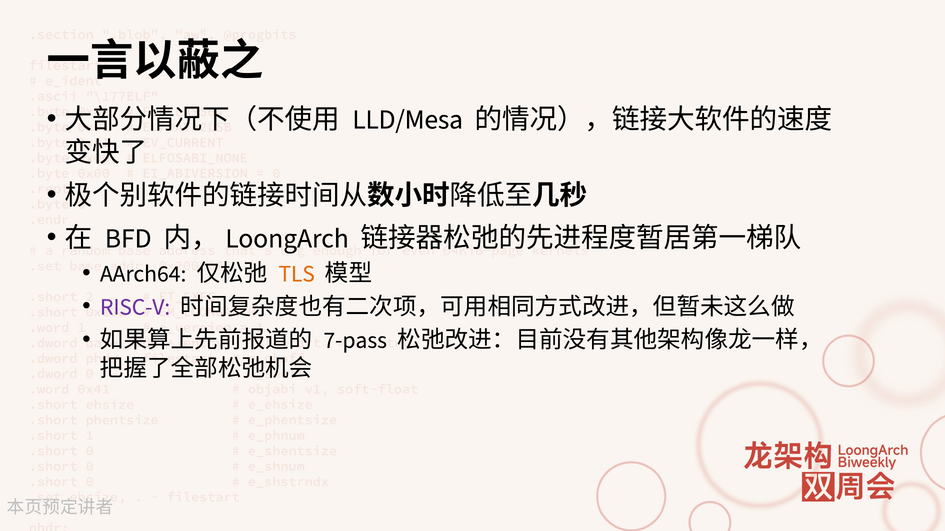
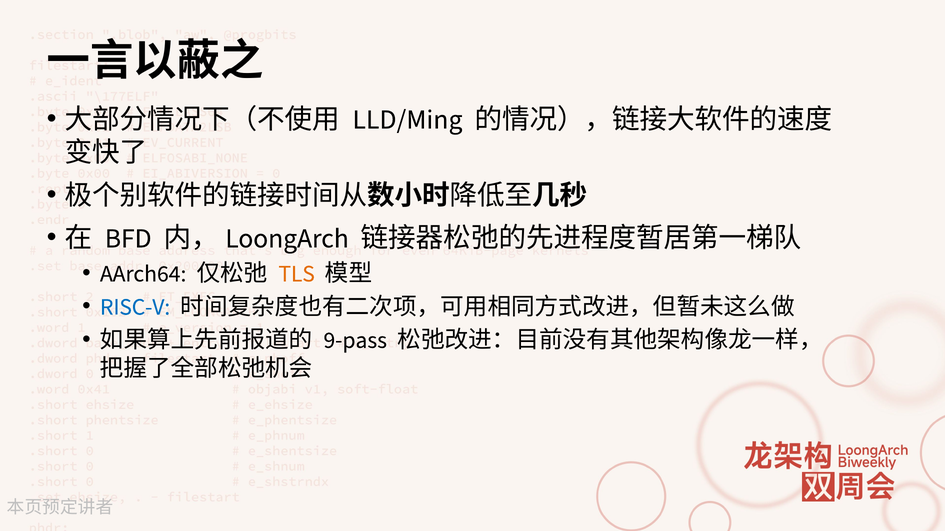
LLD/Mesa: LLD/Mesa -> LLD/Ming (407, 120)
RISC-V colour: purple -> blue (135, 307)
7-pass: 7-pass -> 9-pass (355, 340)
